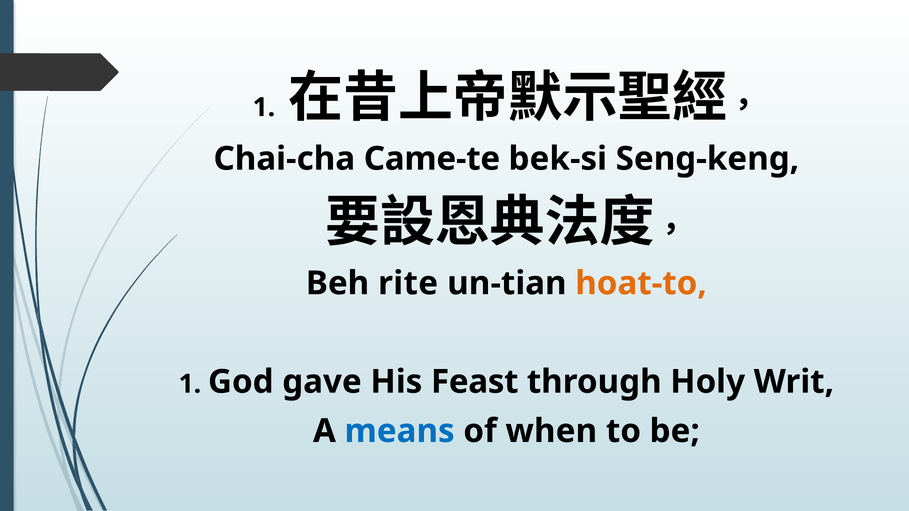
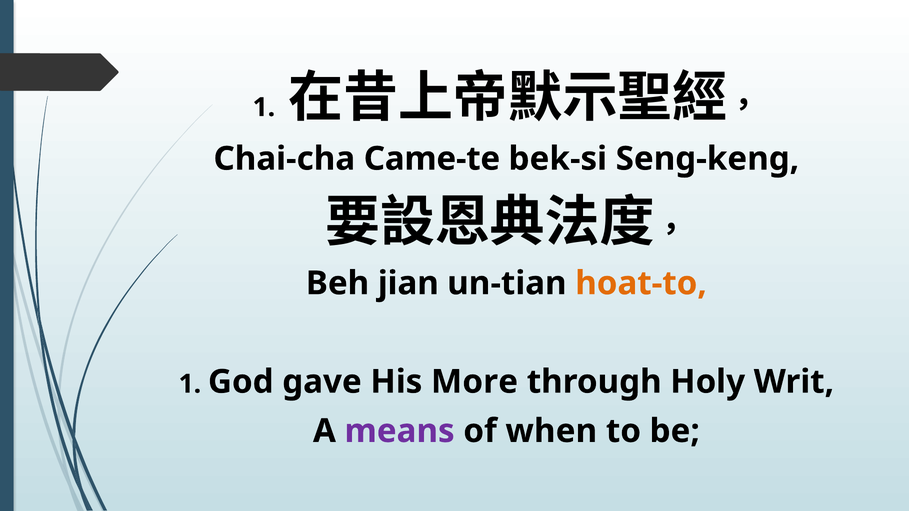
rite: rite -> jian (408, 283)
Feast: Feast -> More (474, 382)
means colour: blue -> purple (400, 431)
